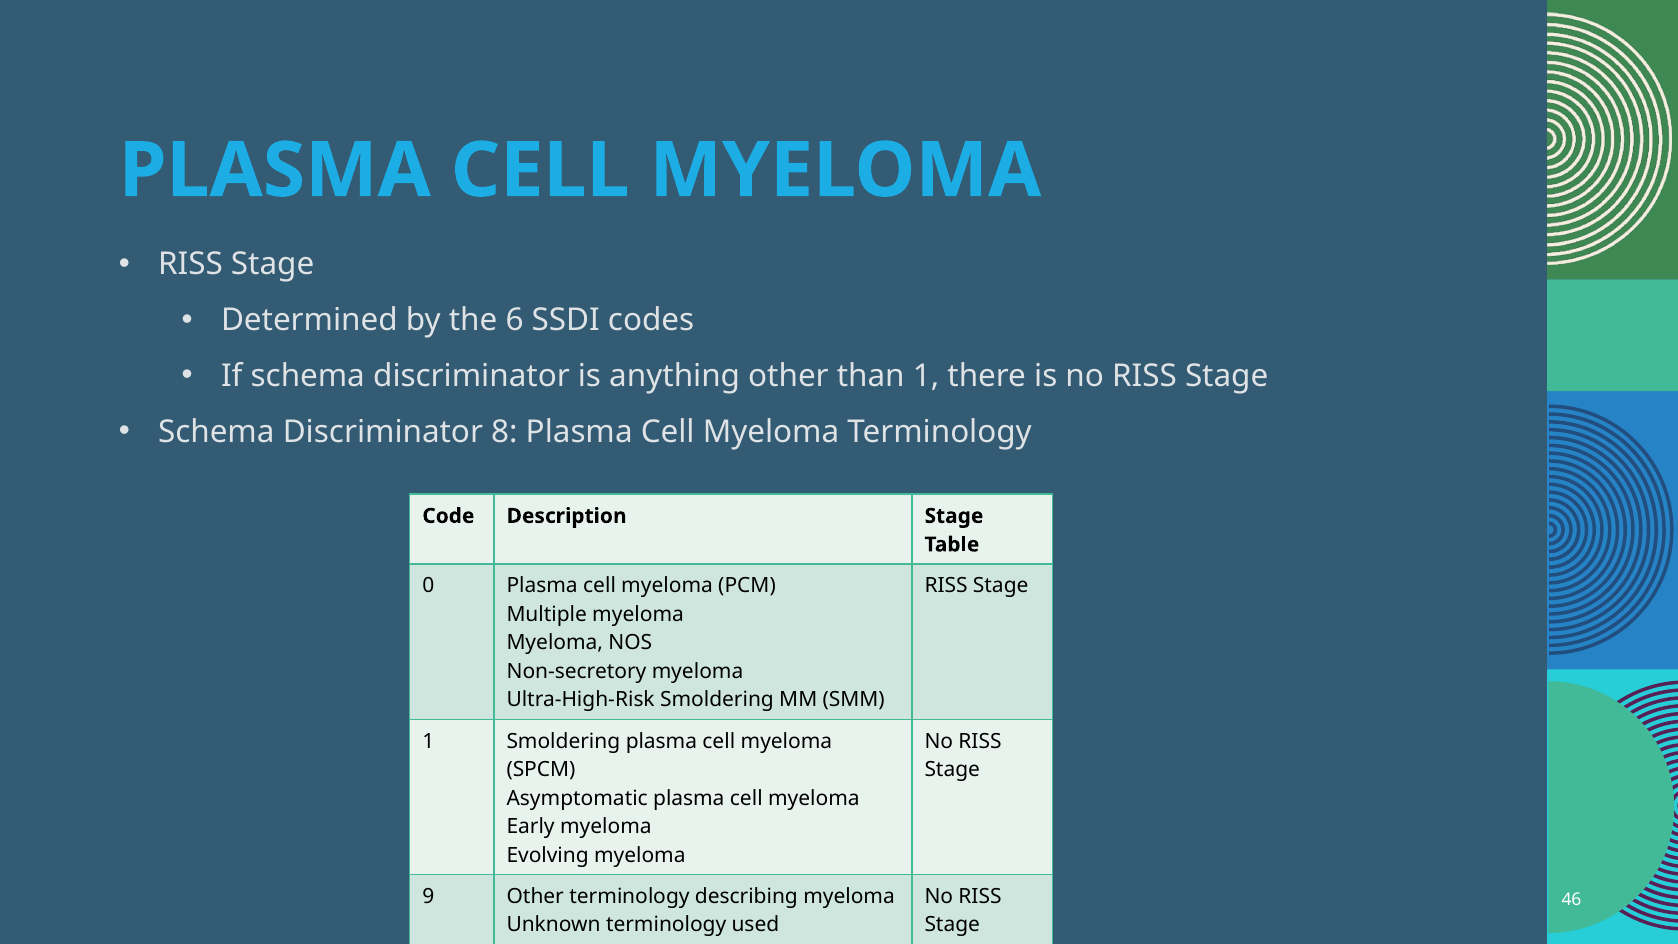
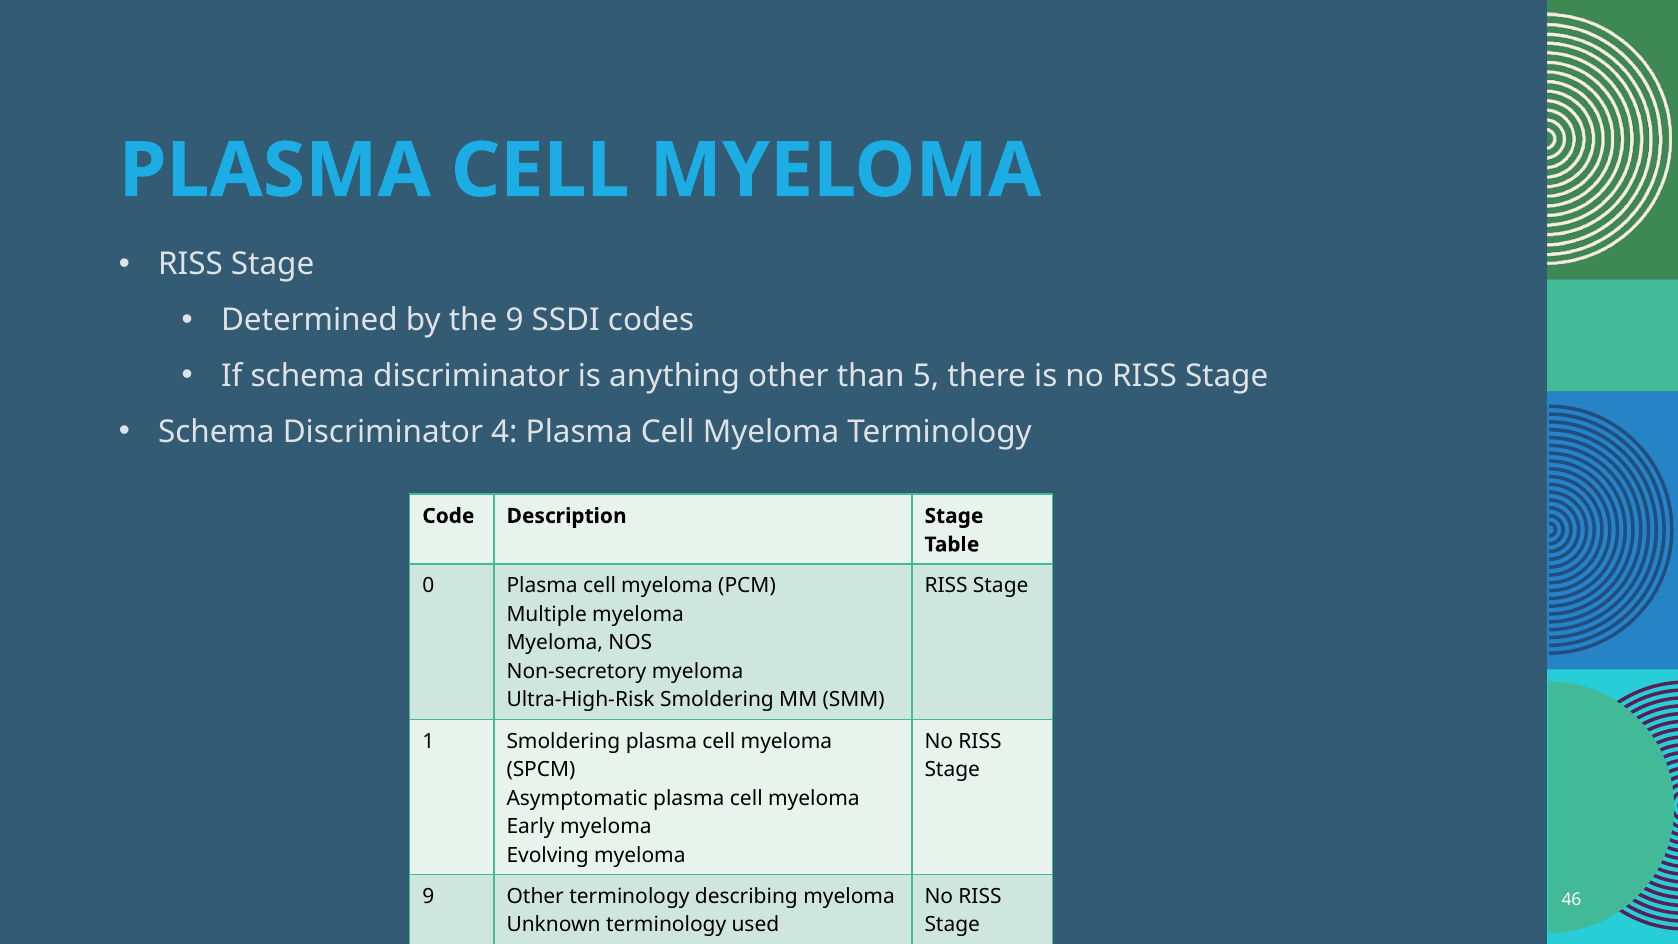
the 6: 6 -> 9 (515, 320)
than 1: 1 -> 5 (926, 376)
8: 8 -> 4 (504, 432)
